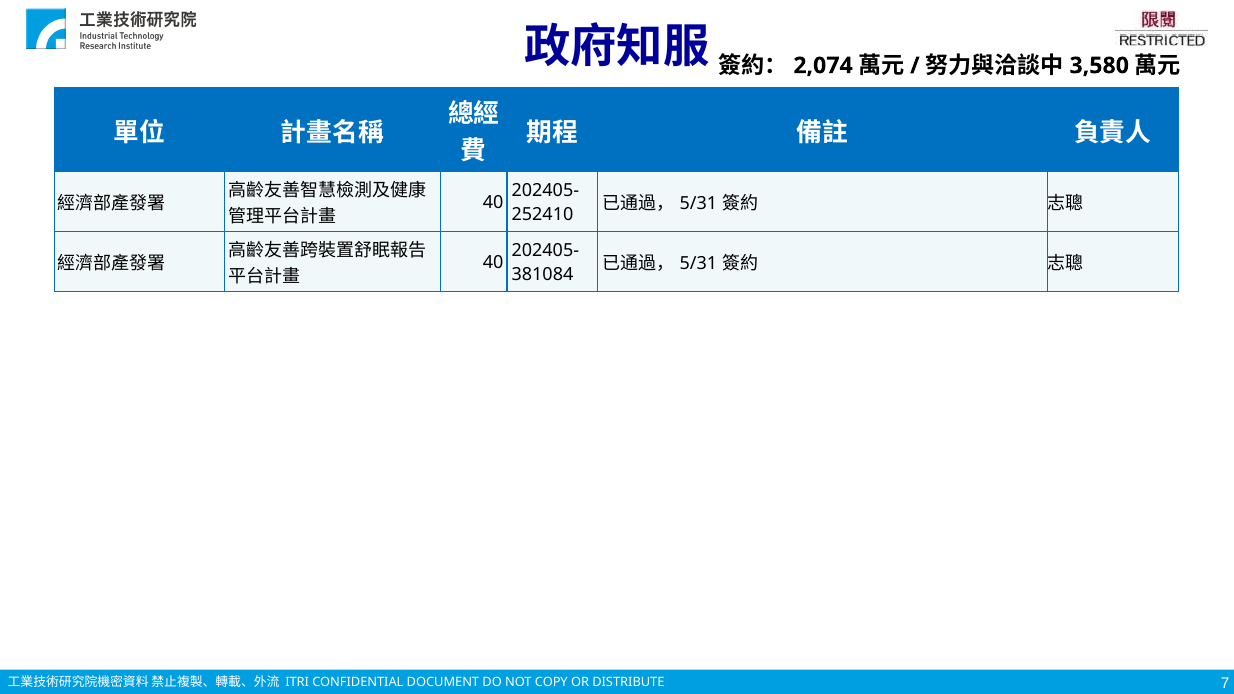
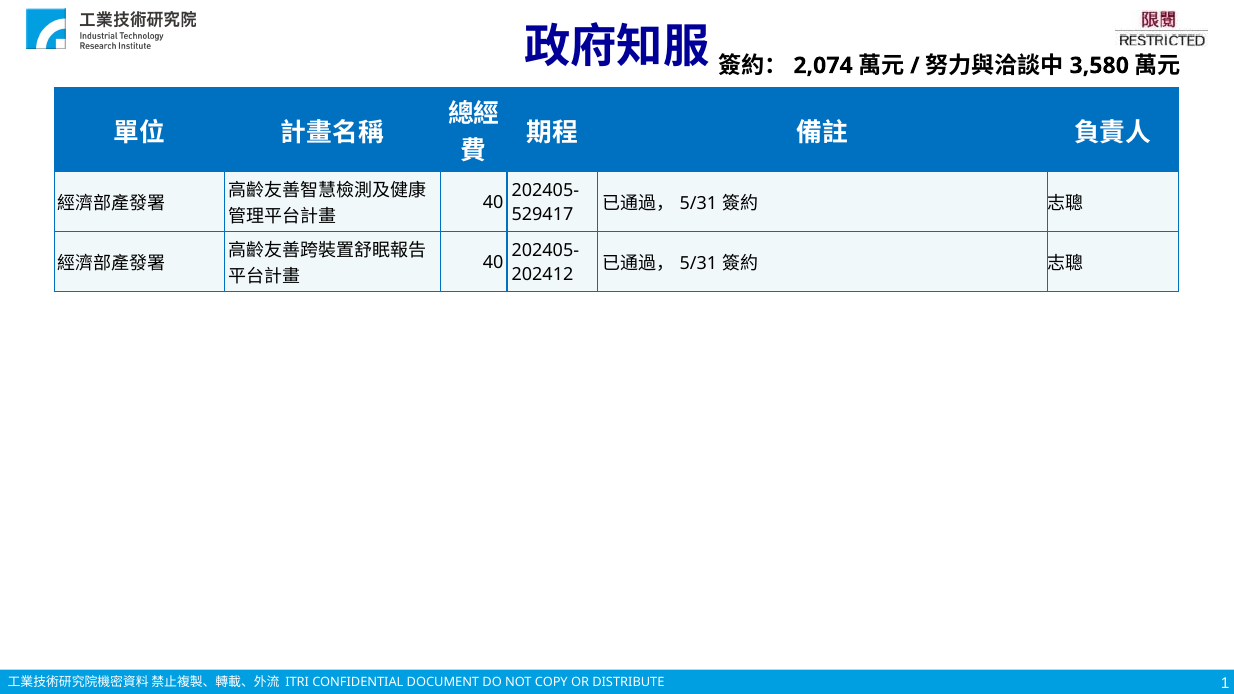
252410: 252410 -> 529417 (542, 215)
381084: 381084 -> 202412 (542, 275)
7: 7 -> 1 (1225, 683)
